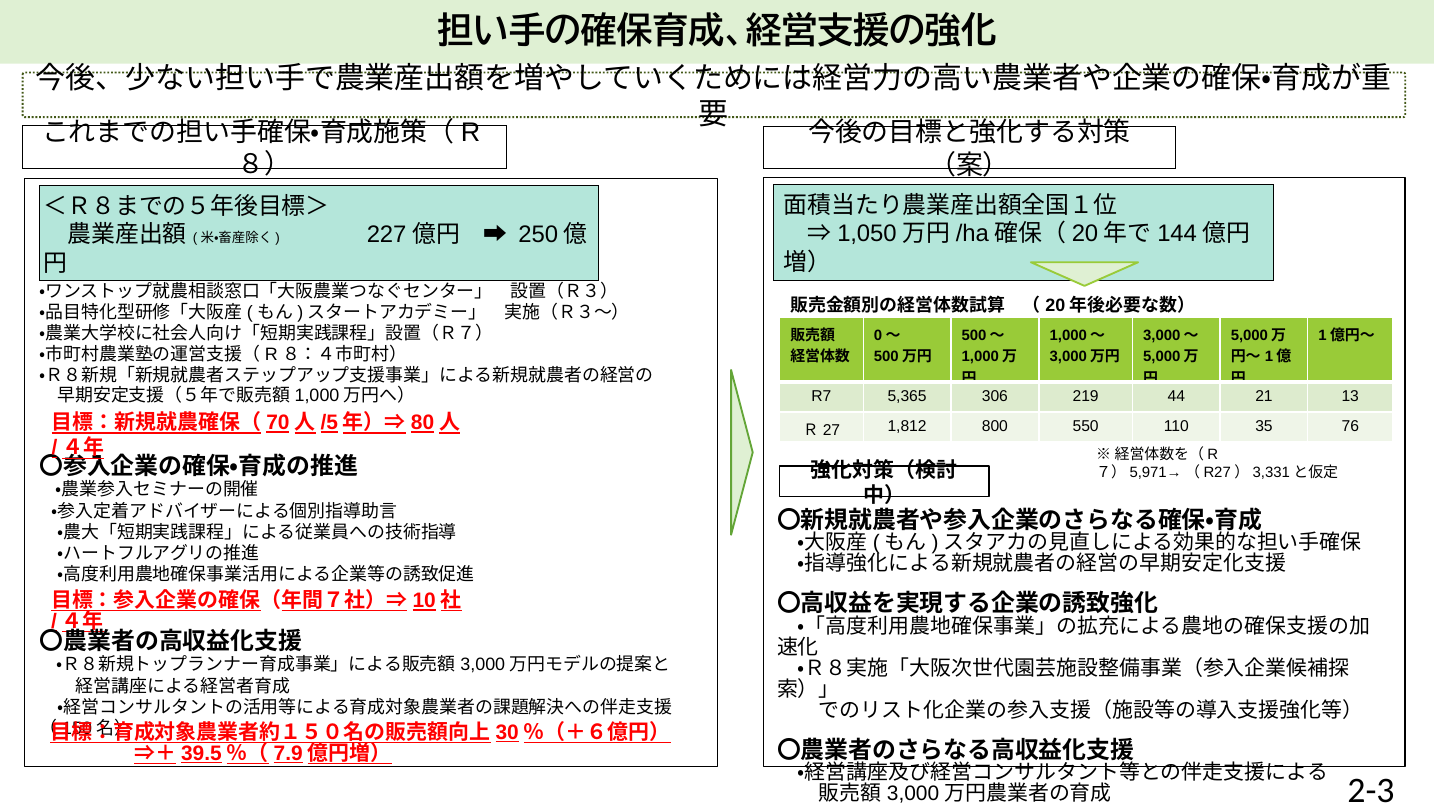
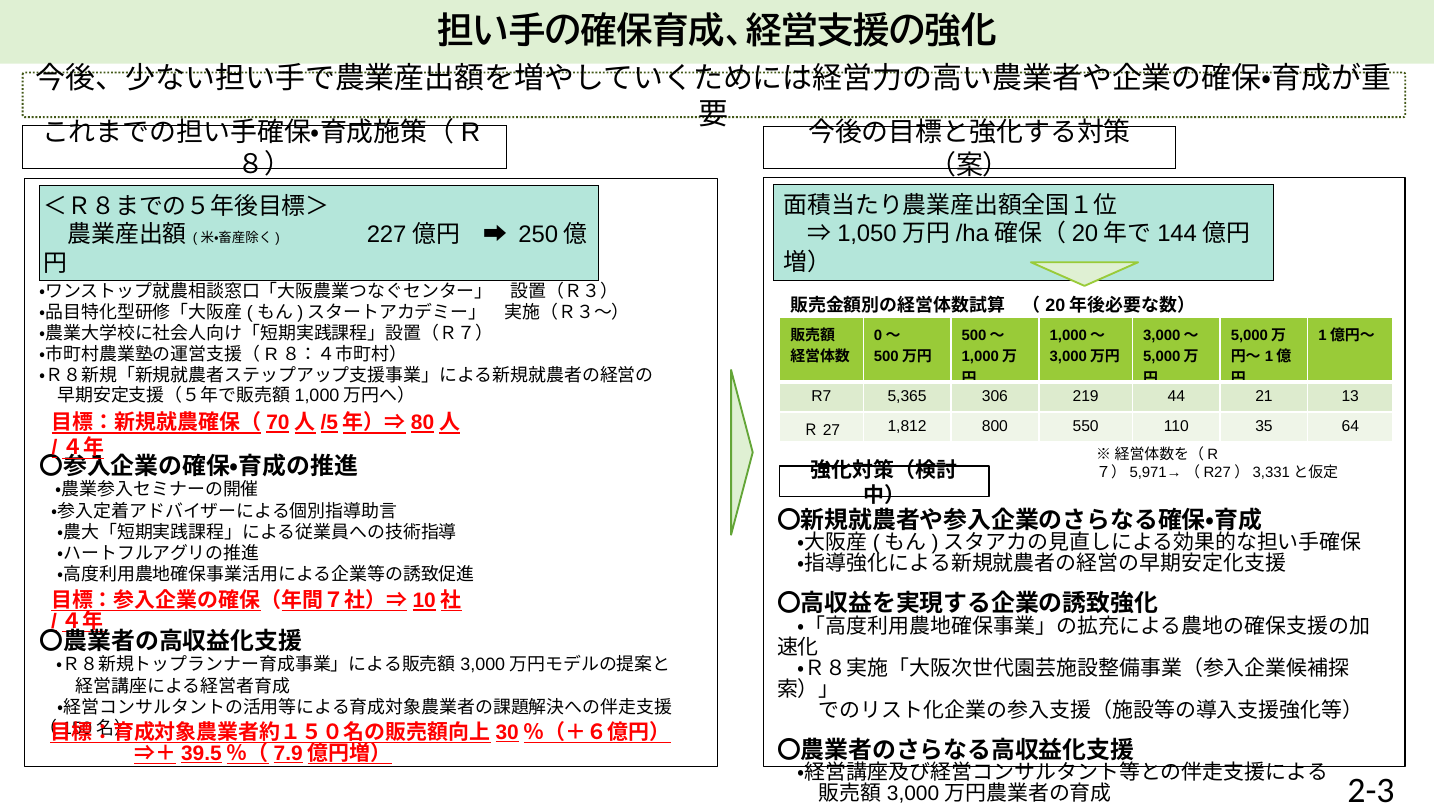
76: 76 -> 64 (1350, 426)
